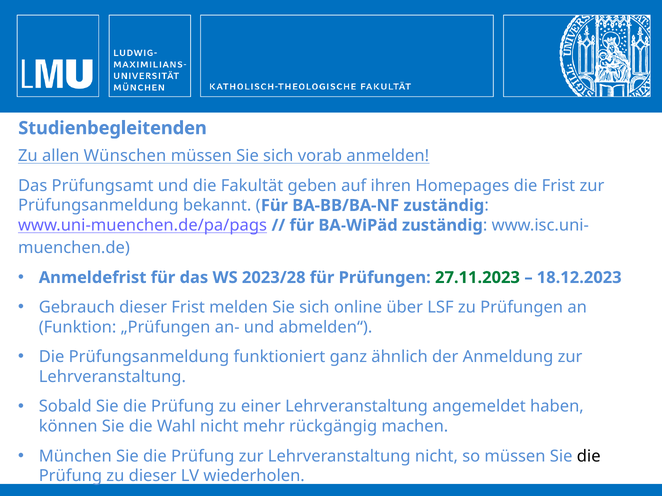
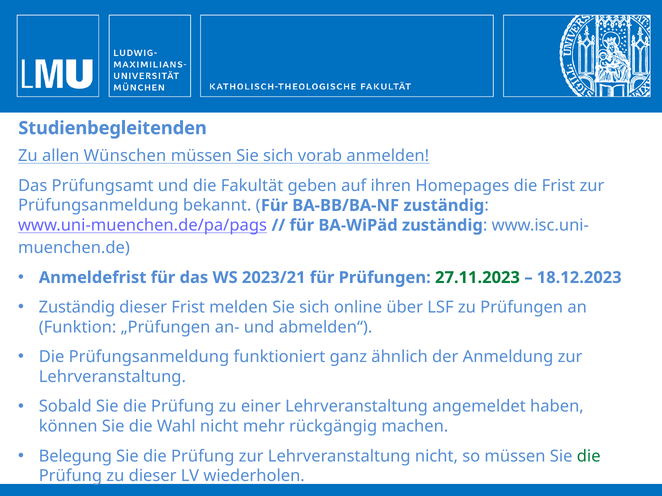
2023/28: 2023/28 -> 2023/21 (274, 278)
Gebrauch: Gebrauch -> Zuständig (77, 308)
München: München -> Belegung (75, 457)
die colour: black -> green (589, 457)
